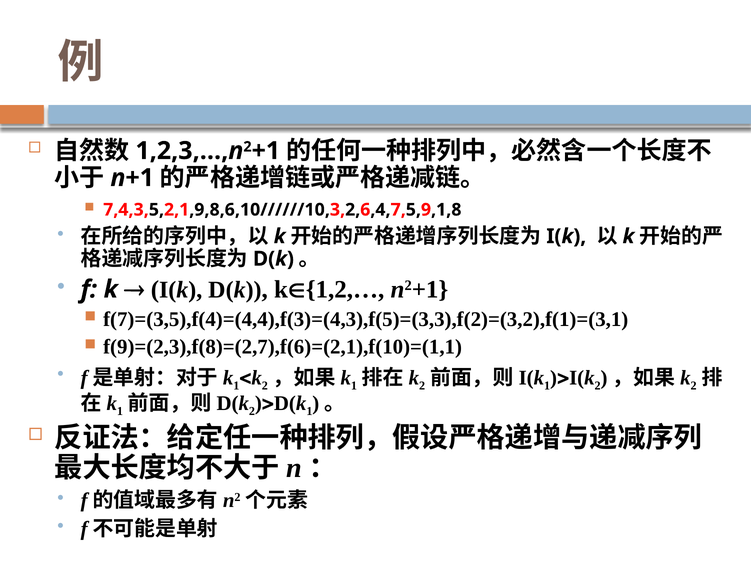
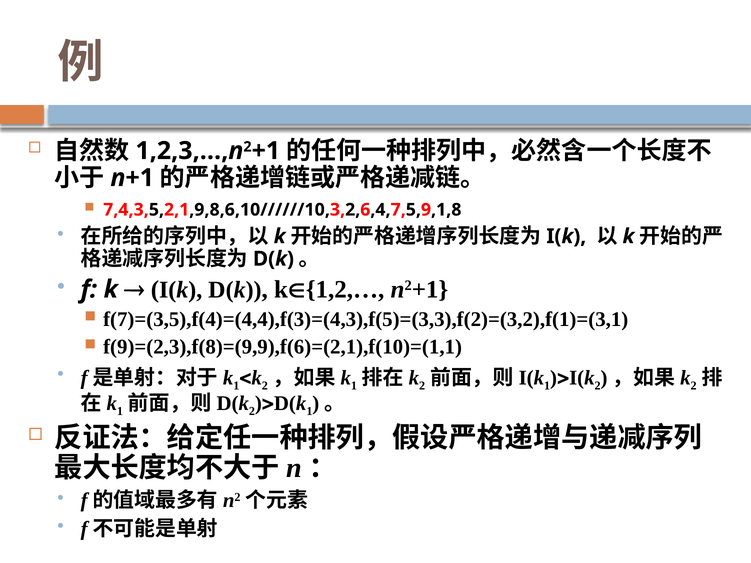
f(9)=(2,3),f(8)=(2,7),f(6)=(2,1),f(10)=(1,1: f(9)=(2,3),f(8)=(2,7),f(6)=(2,1),f(10)=(1,1 -> f(9)=(2,3),f(8)=(9,9),f(6)=(2,1),f(10)=(1,1 (283, 347)
